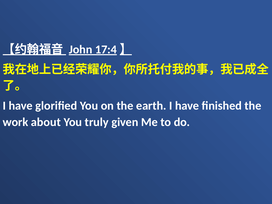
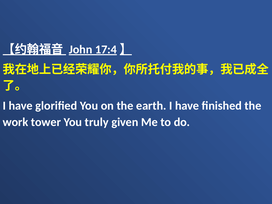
about: about -> tower (46, 122)
